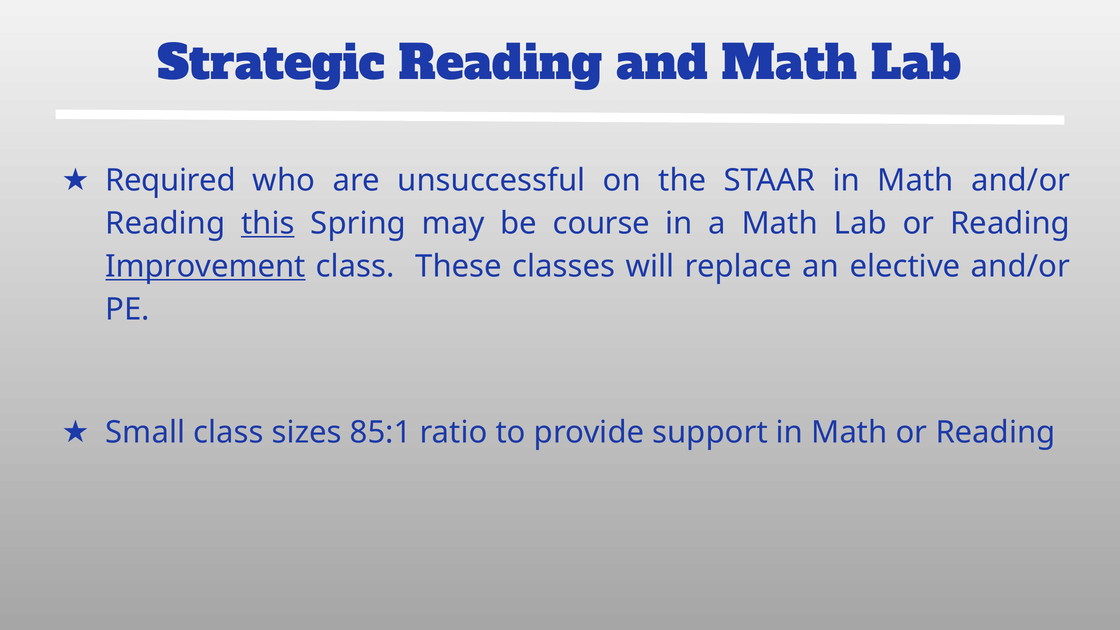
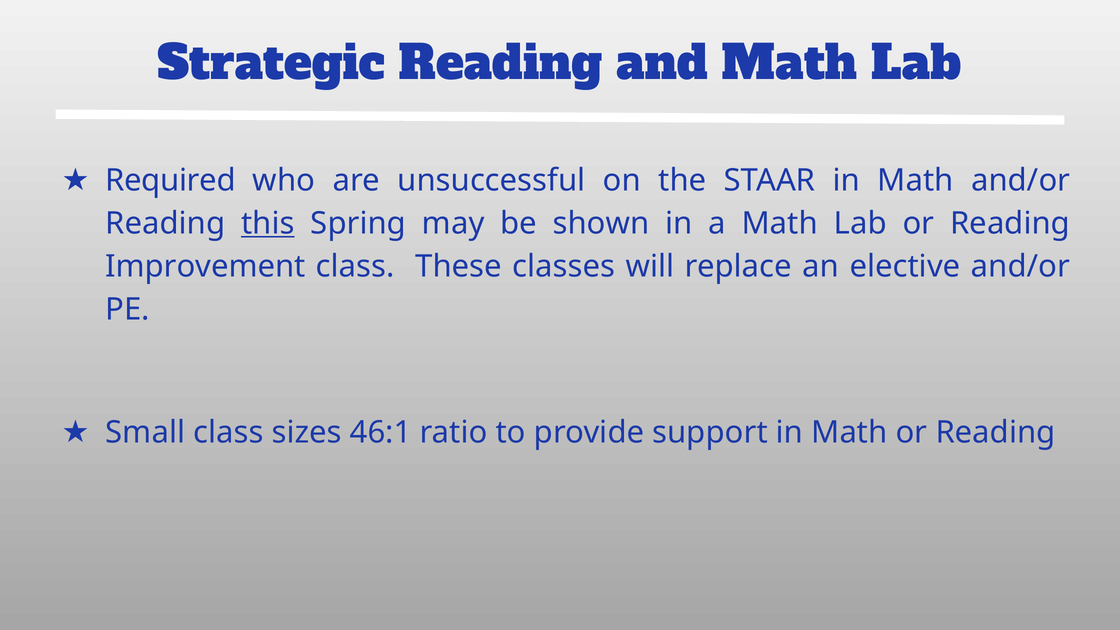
course: course -> shown (601, 223)
Improvement underline: present -> none (205, 266)
85:1: 85:1 -> 46:1 (381, 433)
